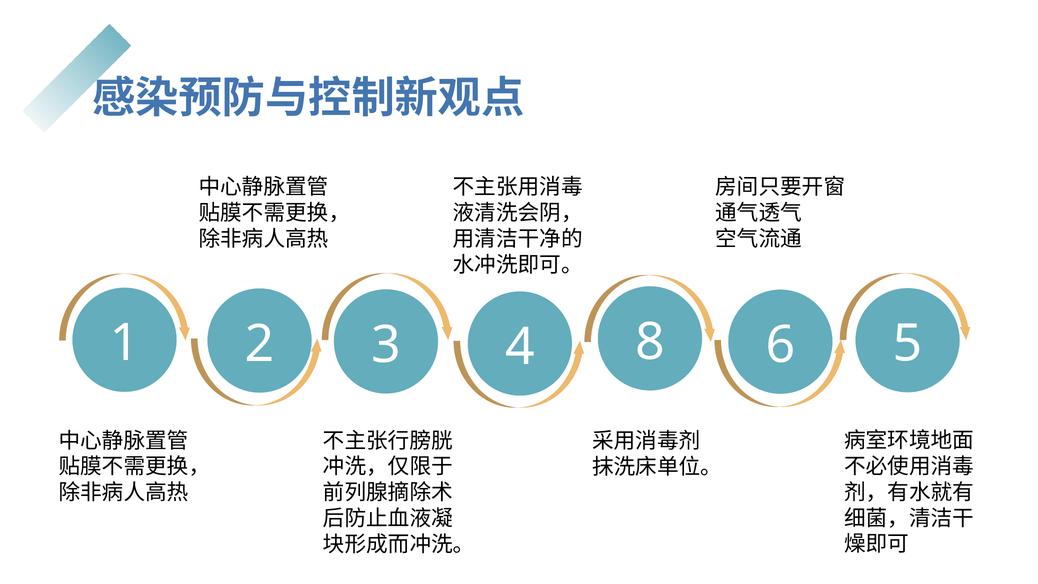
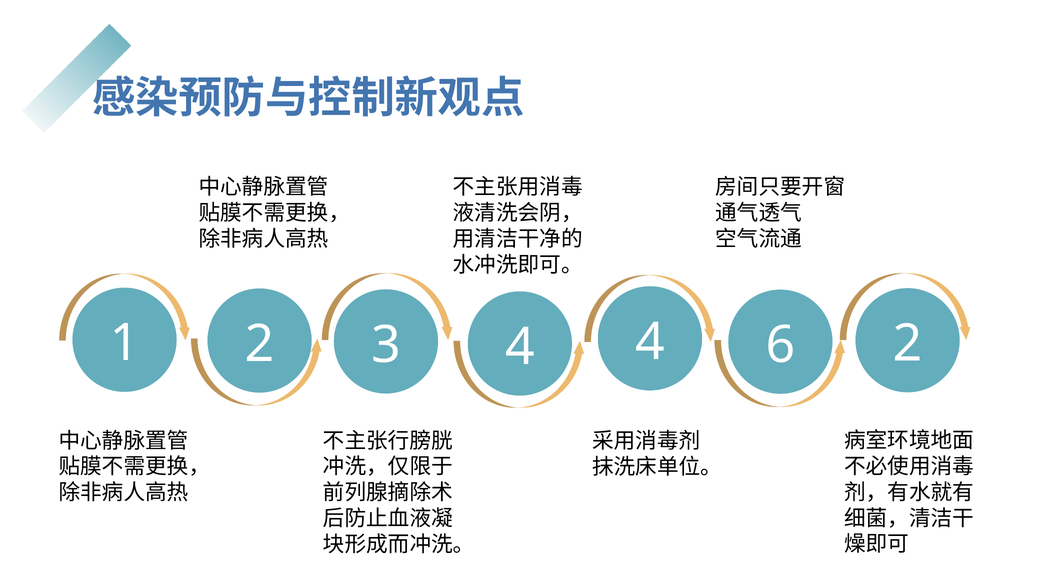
4 8: 8 -> 4 (650, 342)
6 5: 5 -> 2 (908, 344)
